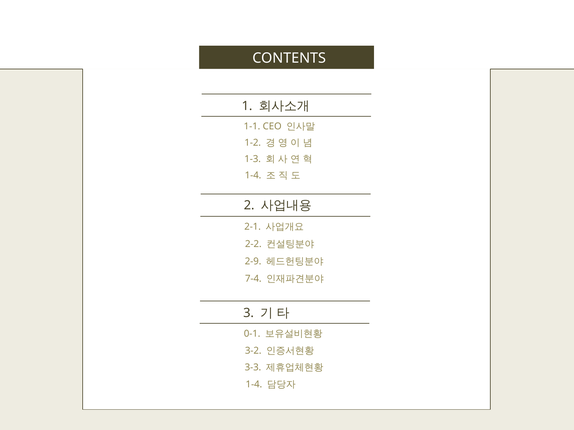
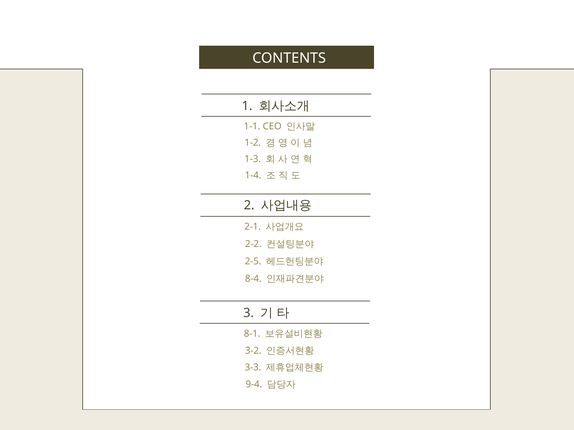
2-9: 2-9 -> 2-5 (253, 262)
7-4: 7-4 -> 8-4 (253, 279)
0-1: 0-1 -> 8-1 (252, 334)
1-4: 1-4 -> 9-4 (254, 385)
